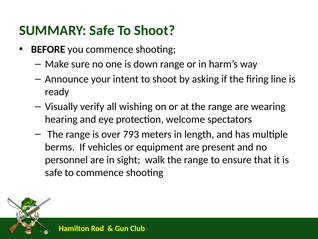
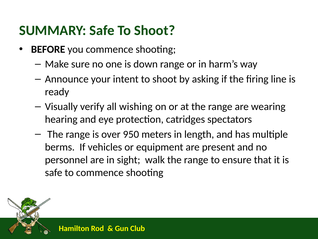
welcome: welcome -> catridges (185, 119)
793: 793 -> 950 (131, 134)
